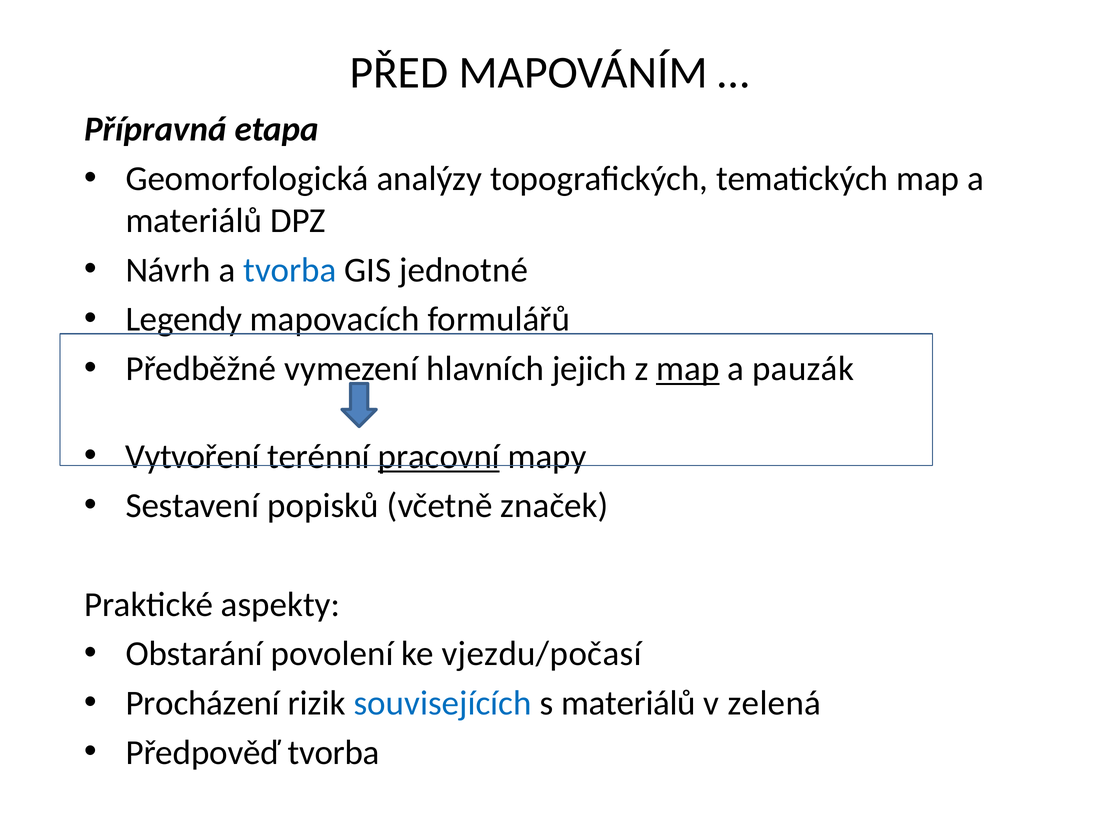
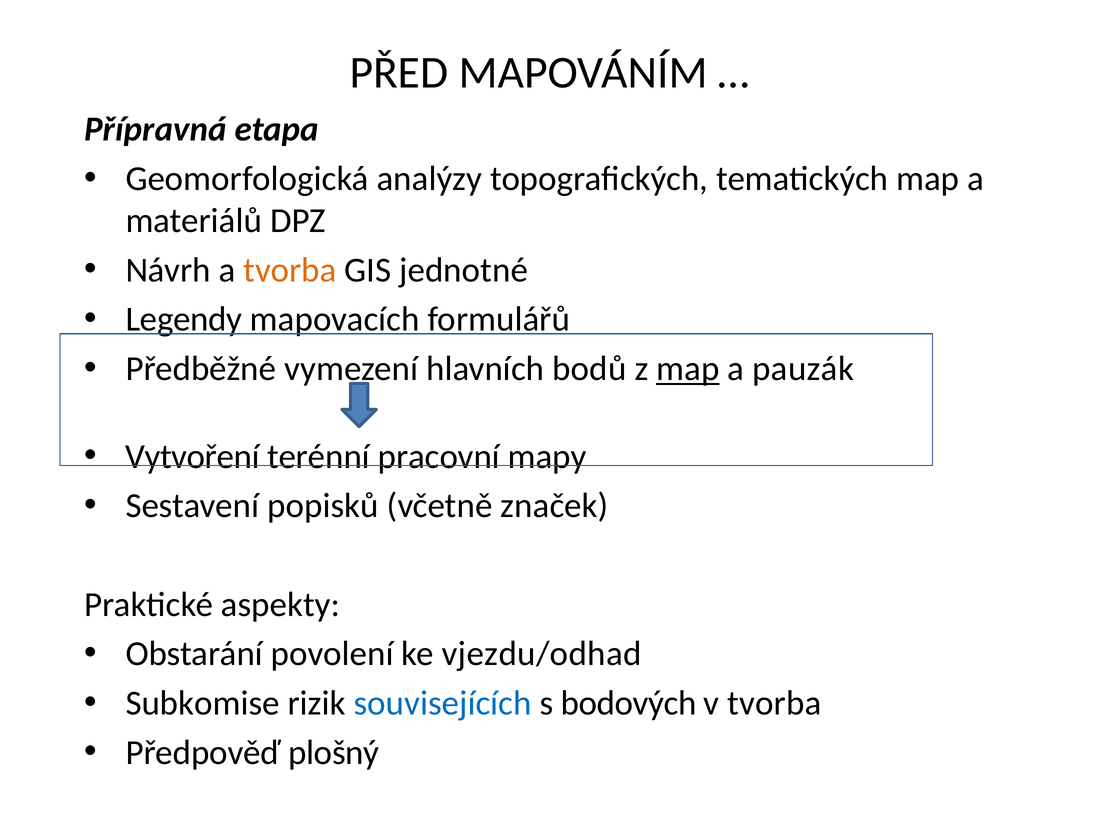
tvorba colour: blue -> orange (290, 270)
jejich: jejich -> bodů (589, 369)
pracovní underline: present -> none (439, 456)
vjezdu/počasí: vjezdu/počasí -> vjezdu/odhad (542, 654)
Procházení: Procházení -> Subkomise (203, 703)
s materiálů: materiálů -> bodových (629, 703)
v zelená: zelená -> tvorba (774, 703)
Předpověď tvorba: tvorba -> plošný (334, 752)
